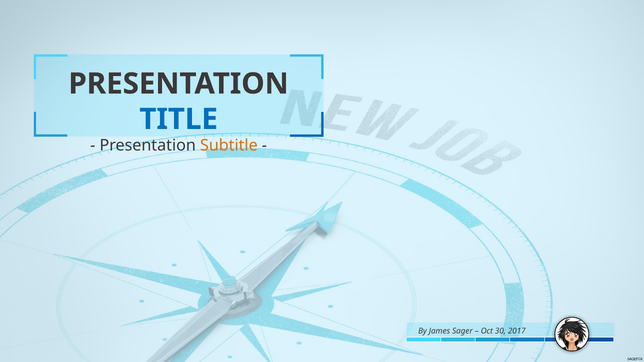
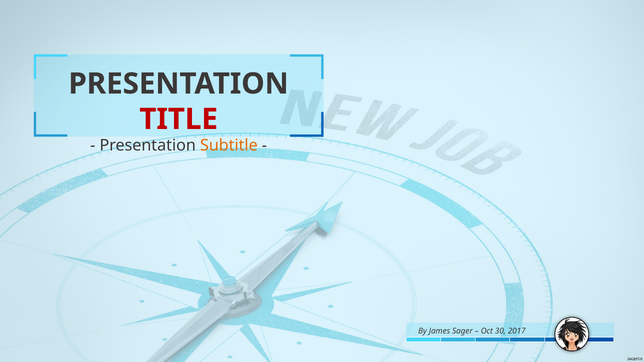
TITLE colour: blue -> red (179, 119)
